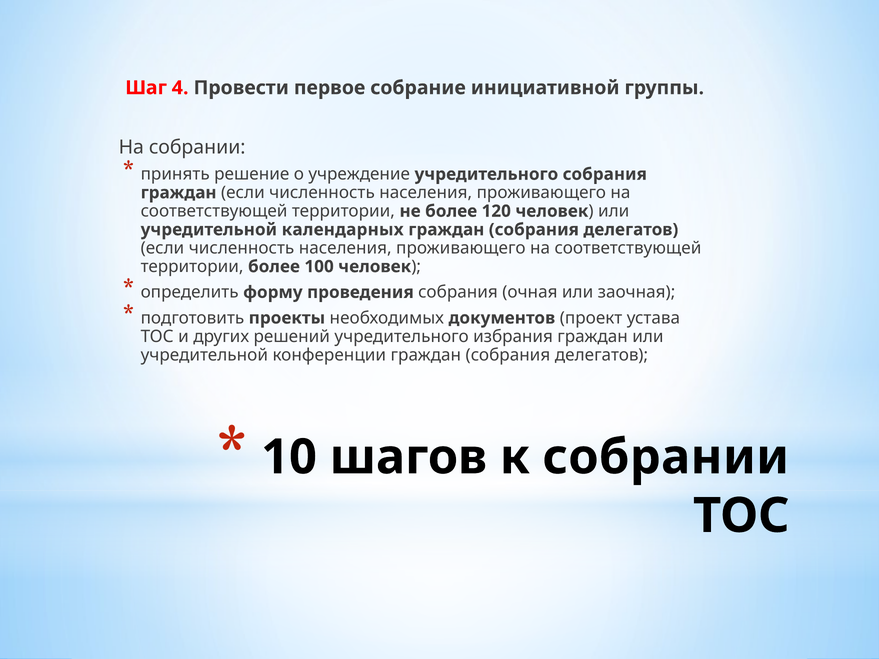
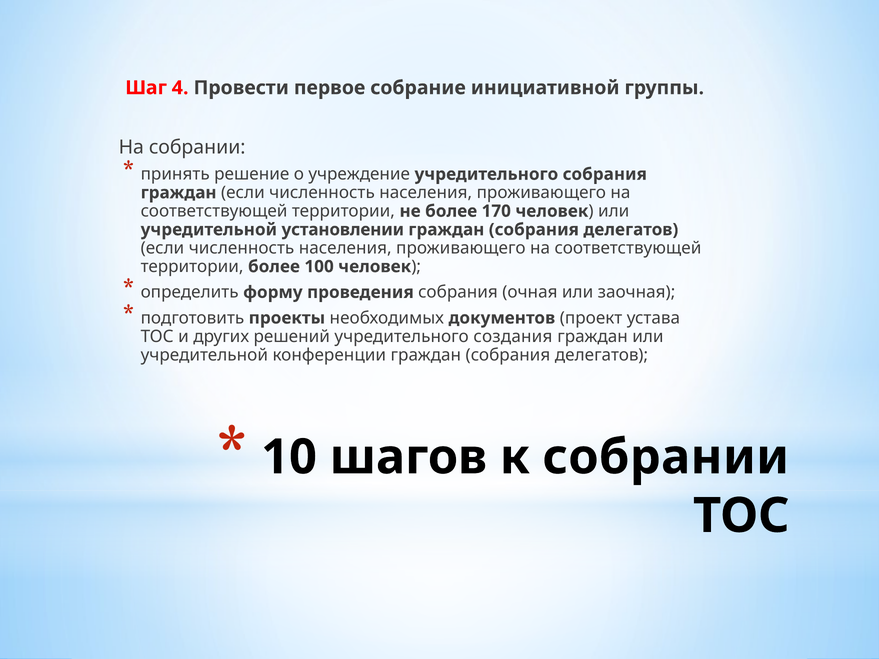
120: 120 -> 170 (496, 211)
календарных: календарных -> установлении (343, 230)
избрания: избрания -> создания (513, 337)
